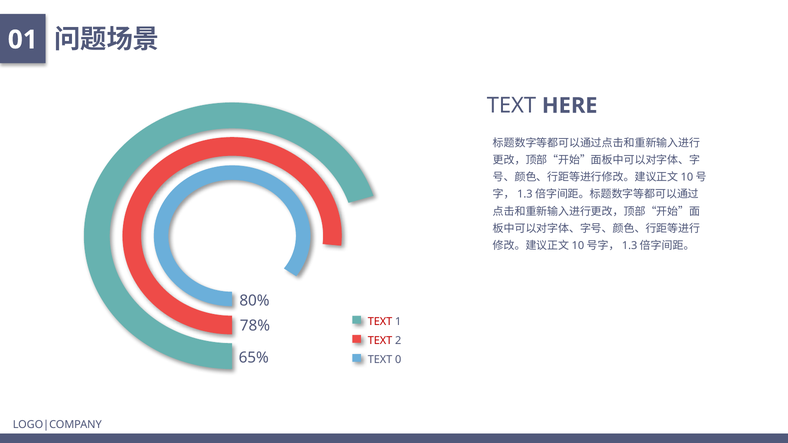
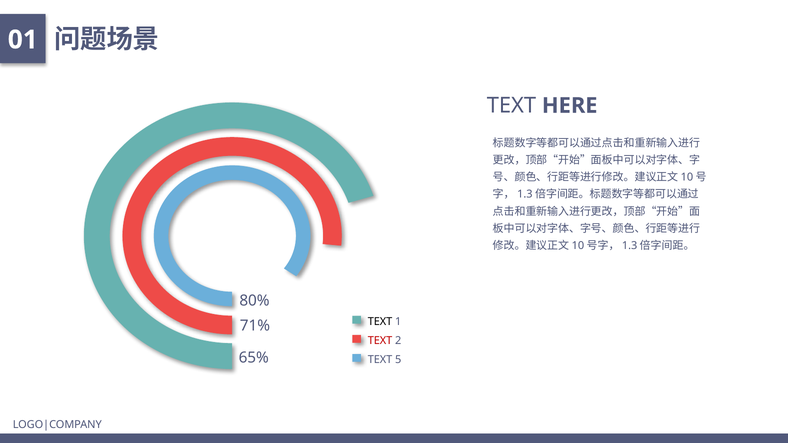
TEXT colour: red -> black (380, 322)
78%: 78% -> 71% (255, 326)
0: 0 -> 5 (398, 360)
